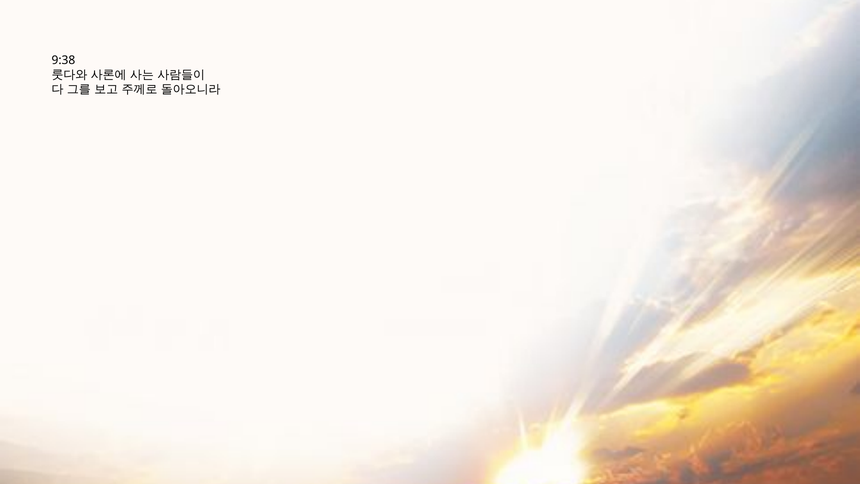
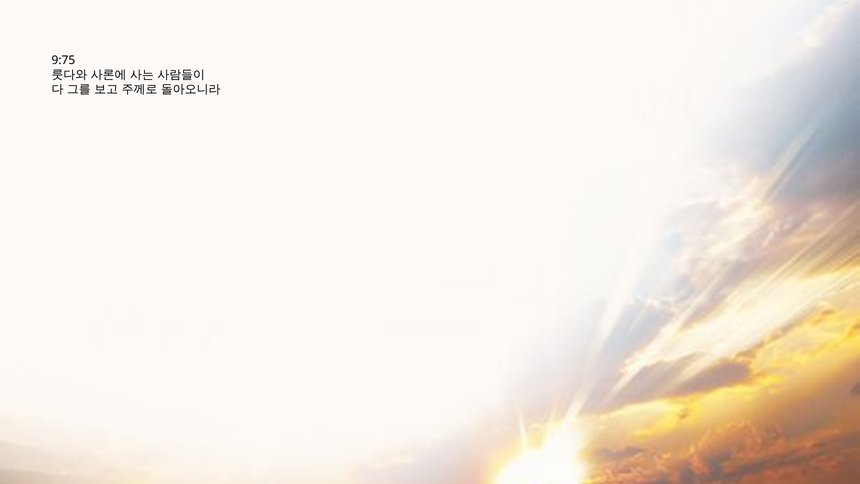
9:38: 9:38 -> 9:75 (63, 60)
